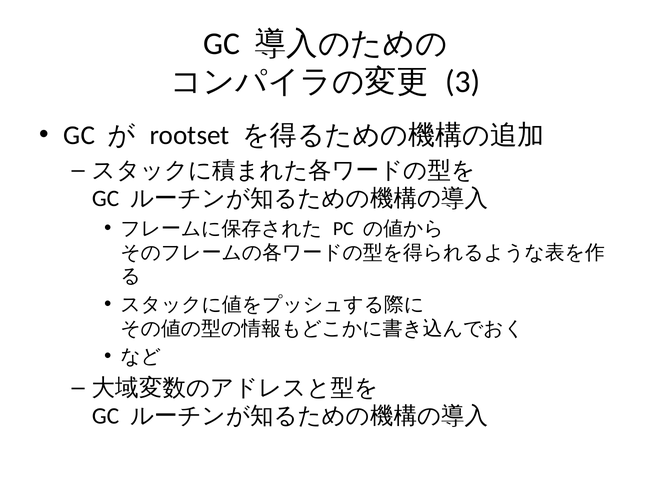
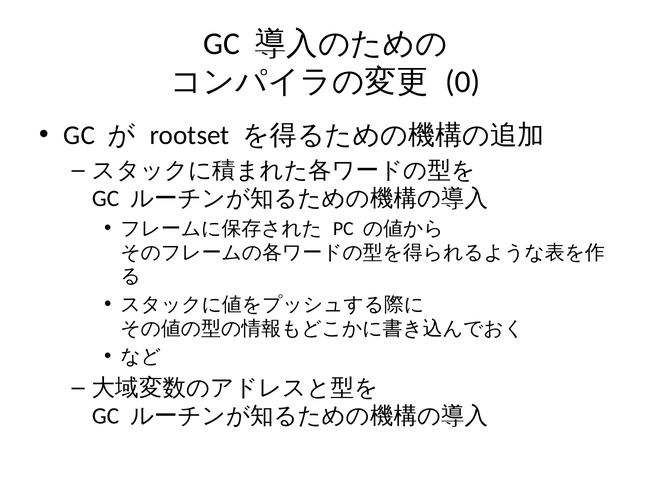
3: 3 -> 0 (463, 82)
